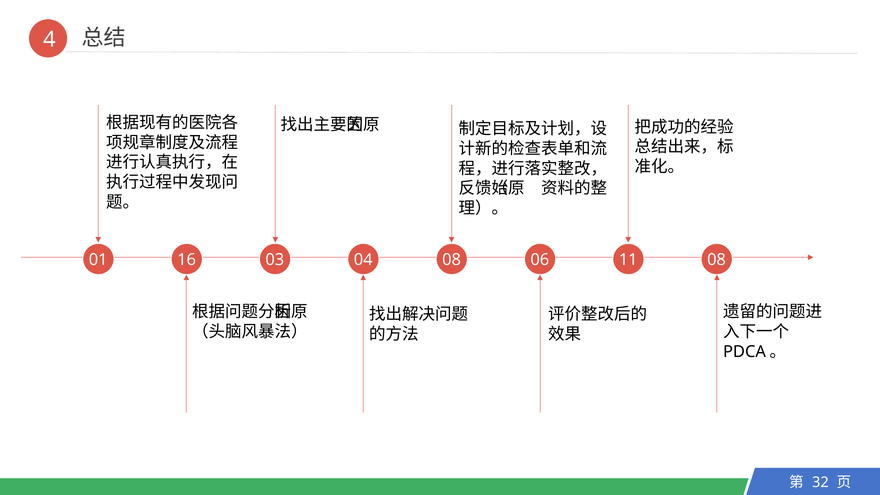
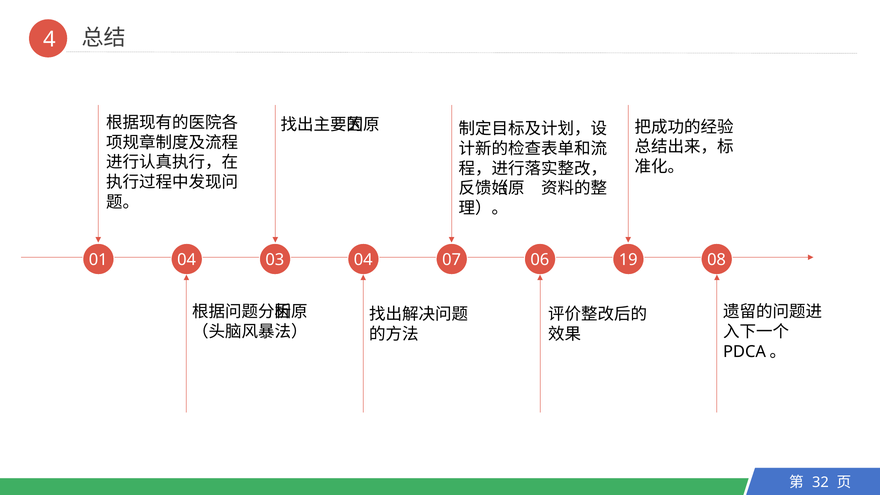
01 16: 16 -> 04 (187, 260)
04 08: 08 -> 07 (452, 260)
11: 11 -> 19 (628, 260)
